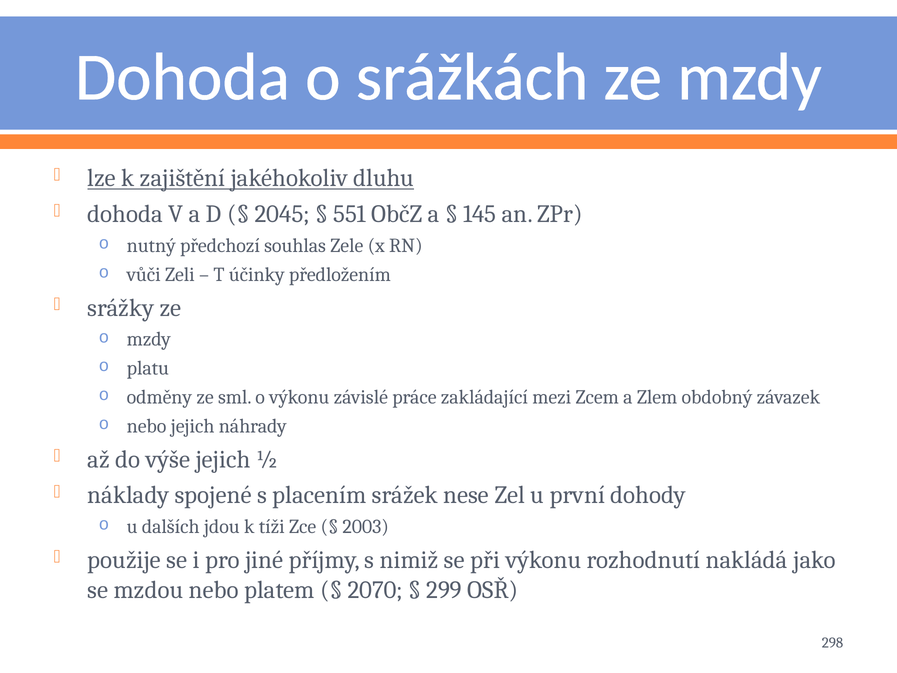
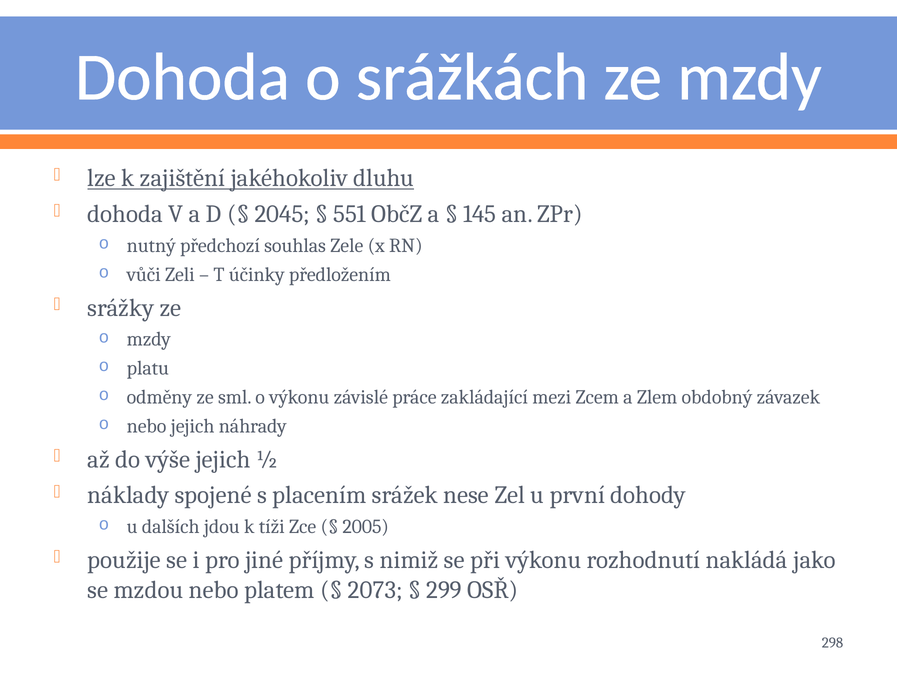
2003: 2003 -> 2005 (366, 527)
2070: 2070 -> 2073 (375, 590)
